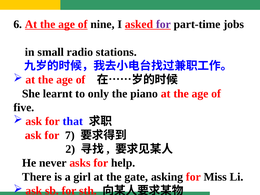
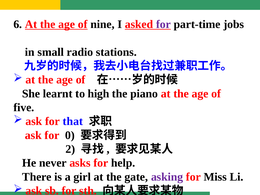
only: only -> high (99, 94)
7: 7 -> 0 (70, 135)
asking colour: black -> purple (167, 177)
